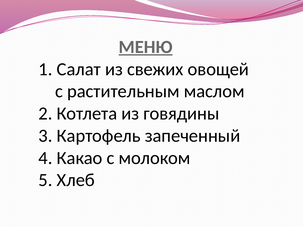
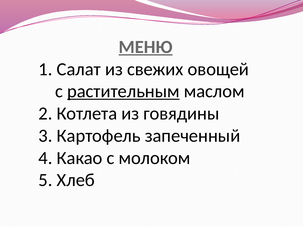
растительным underline: none -> present (123, 91)
